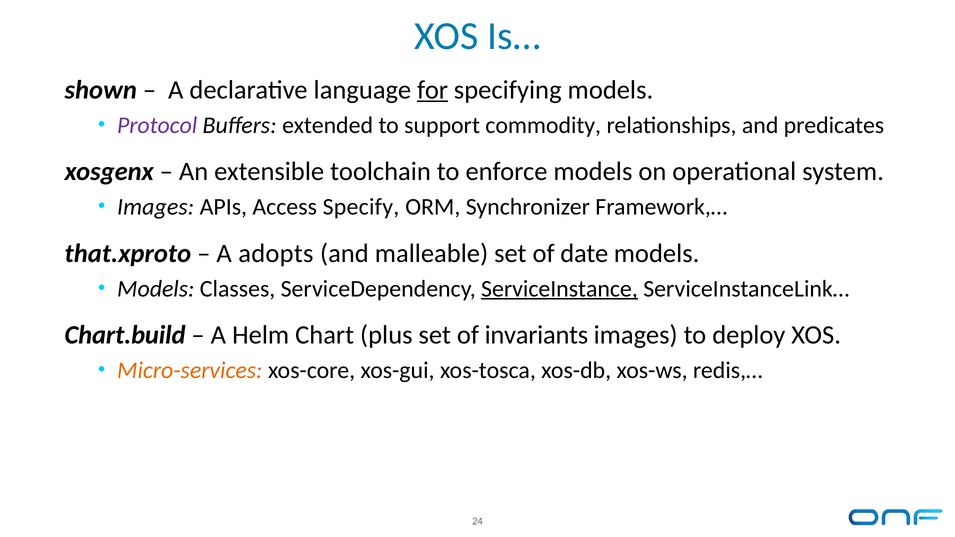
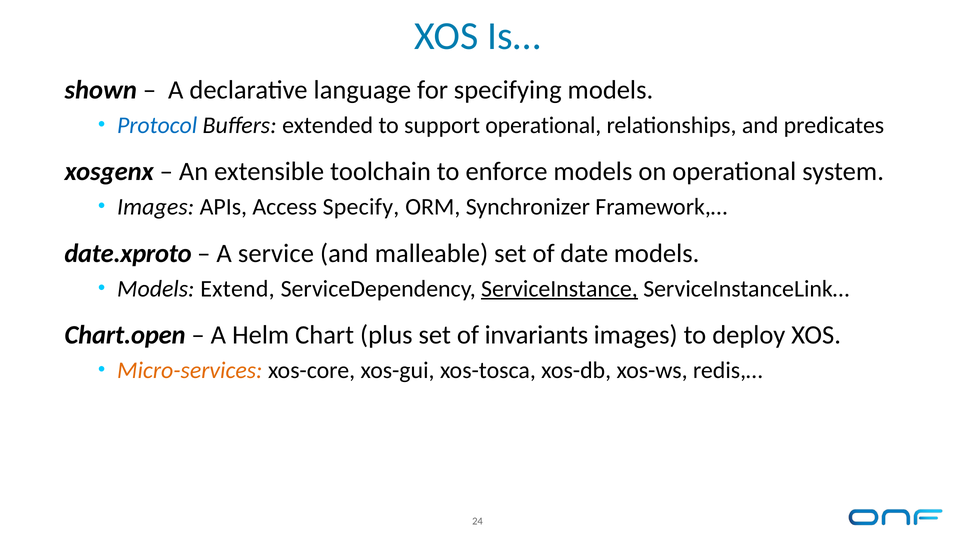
for underline: present -> none (433, 90)
Protocol colour: purple -> blue (157, 125)
support commodity: commodity -> operational (543, 125)
that.xproto: that.xproto -> date.xproto (128, 253)
adopts: adopts -> service (276, 253)
Classes: Classes -> Extend (237, 289)
Chart.build: Chart.build -> Chart.open (125, 335)
